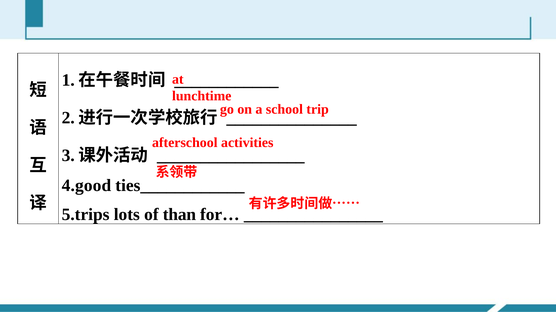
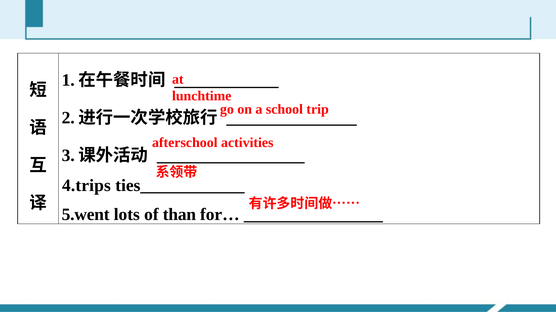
4.good: 4.good -> 4.trips (86, 186)
5.trips: 5.trips -> 5.went (86, 215)
